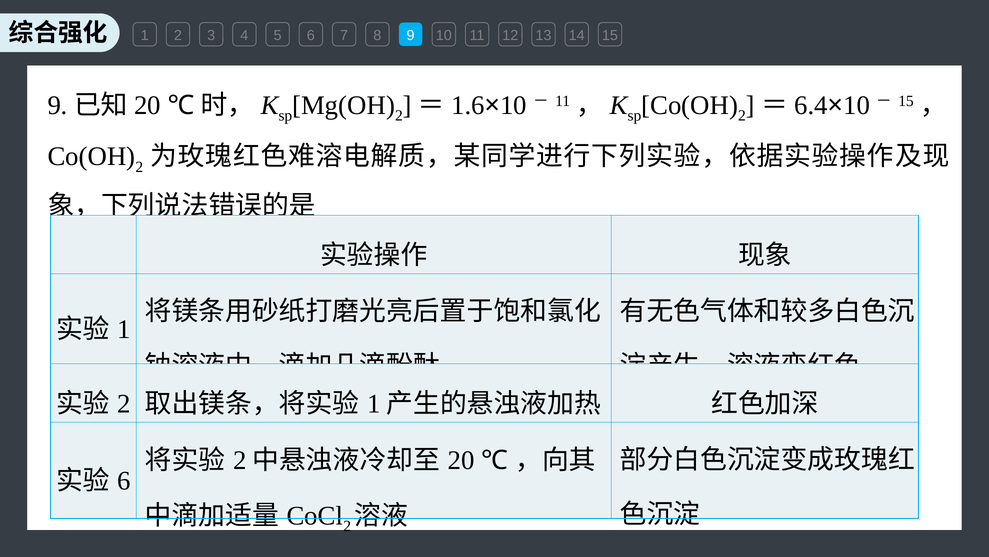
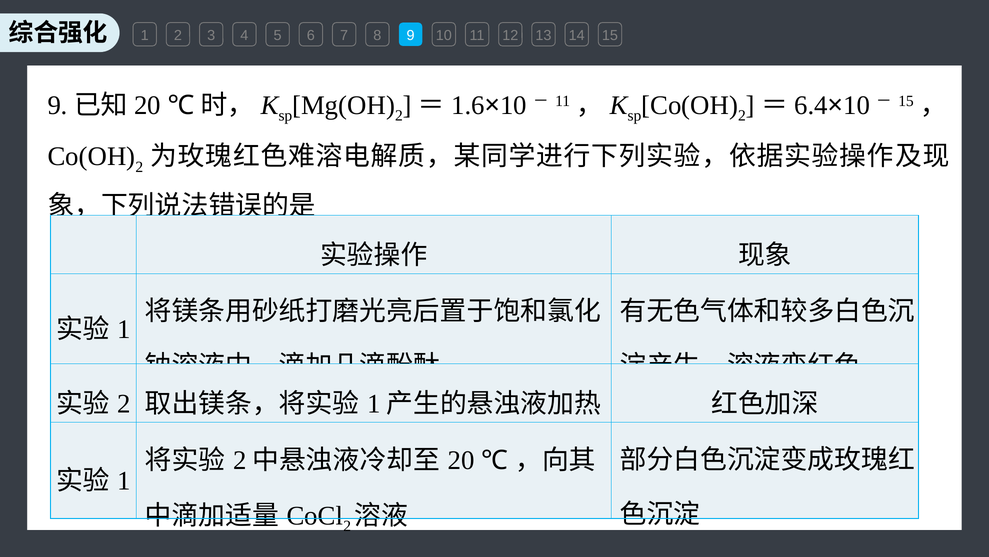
6: 6 -> 1 (124, 481)
